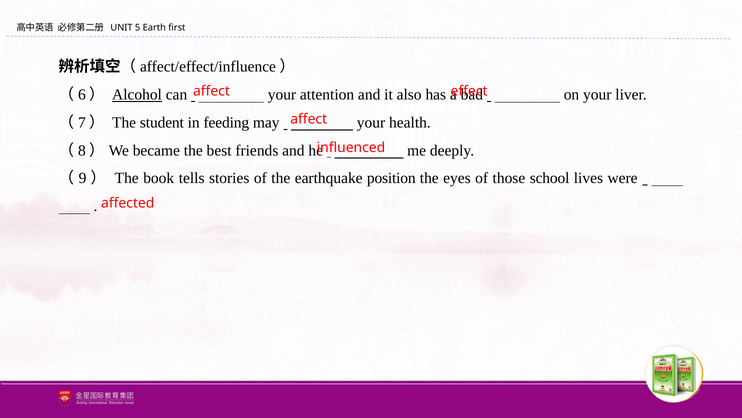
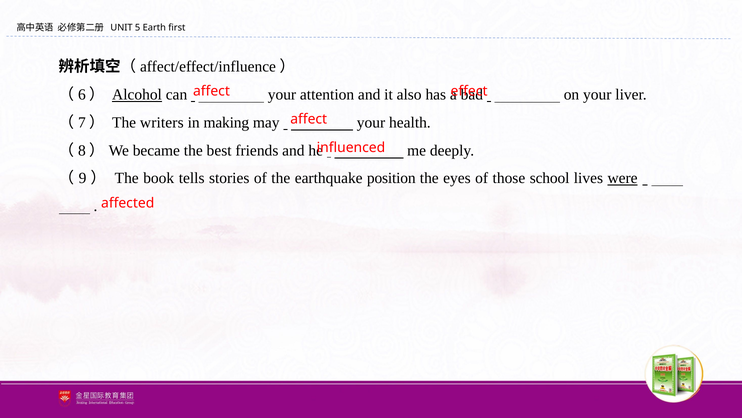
student: student -> writers (162, 122)
feeding: feeding -> making (226, 122)
were underline: none -> present (623, 178)
